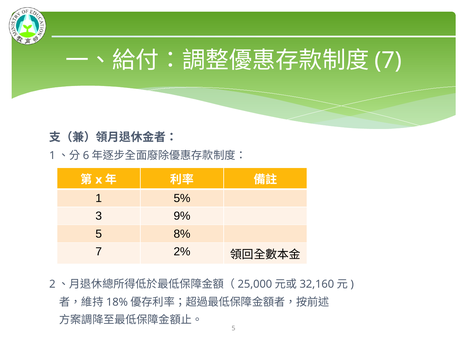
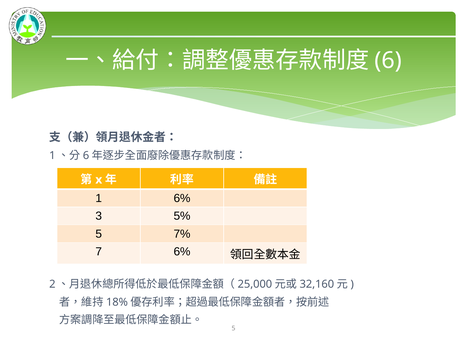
7: 7 -> 6 (388, 61)
1 5%: 5% -> 6% (182, 199)
9%: 9% -> 5% (182, 216)
8%: 8% -> 7% (182, 234)
7 2%: 2% -> 6% (182, 252)
